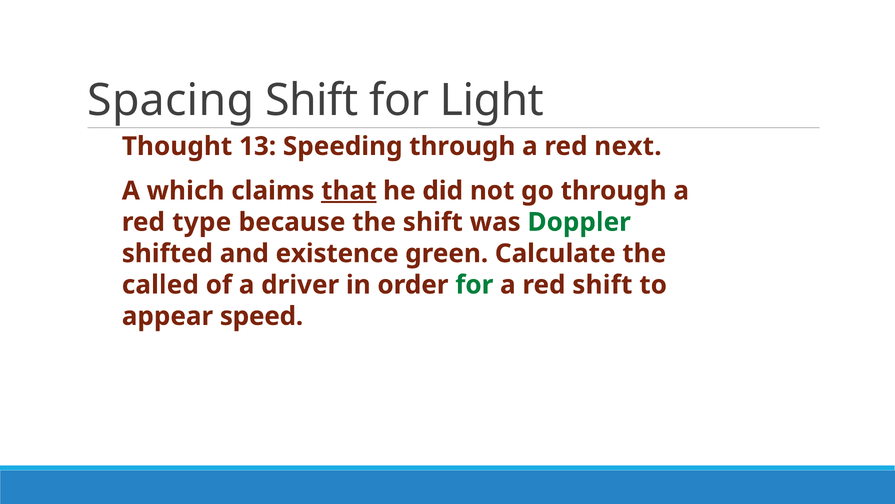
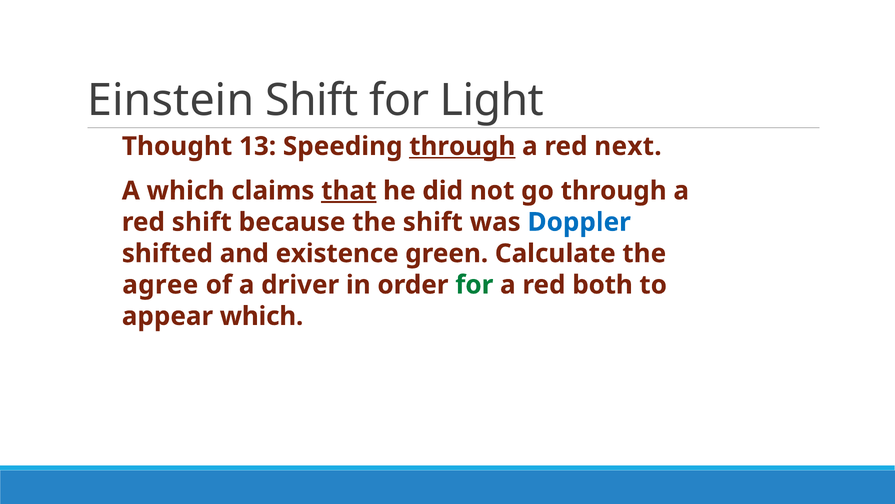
Spacing: Spacing -> Einstein (171, 100)
through underline: none -> present (462, 146)
red type: type -> shift (202, 222)
Doppler colour: green -> blue (579, 222)
called: called -> agree (160, 285)
red shift: shift -> both (603, 285)
appear speed: speed -> which (262, 316)
